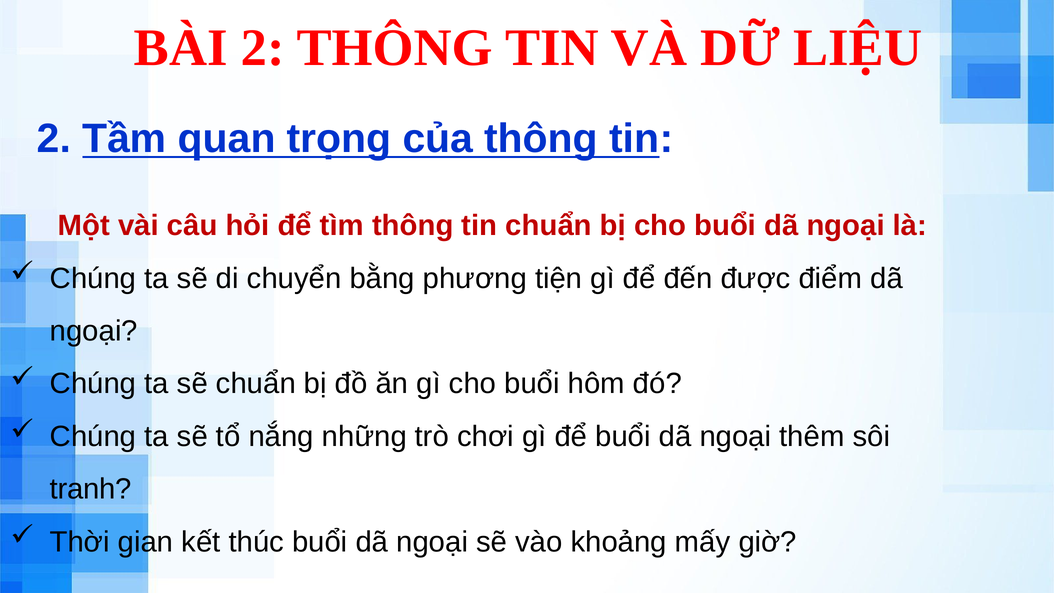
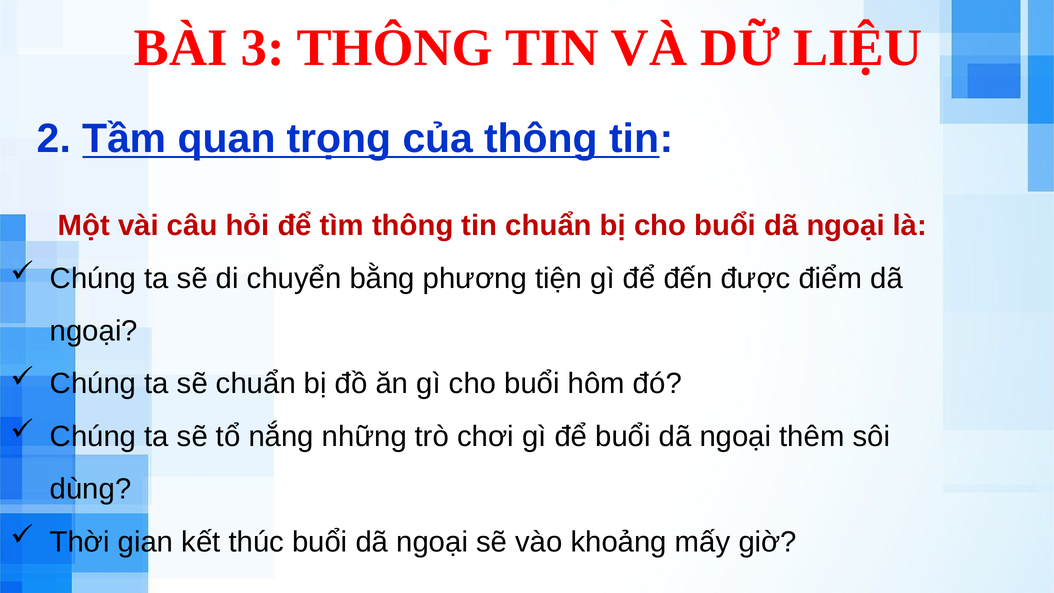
BÀI 2: 2 -> 3 (263, 48)
tranh: tranh -> dùng (91, 489)
